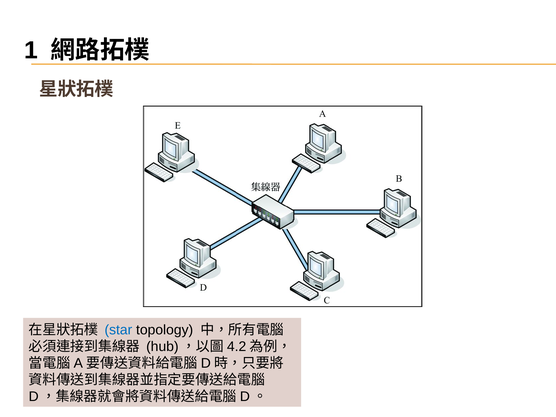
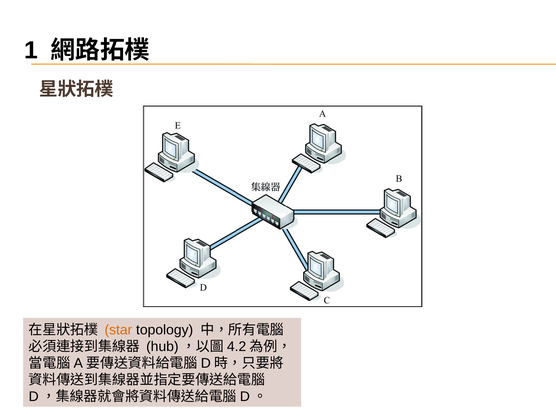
star colour: blue -> orange (118, 330)
